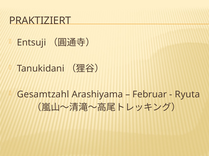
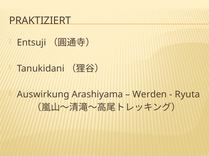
Gesamtzahl: Gesamtzahl -> Auswirkung (43, 95)
Februar: Februar -> Werden (150, 95)
